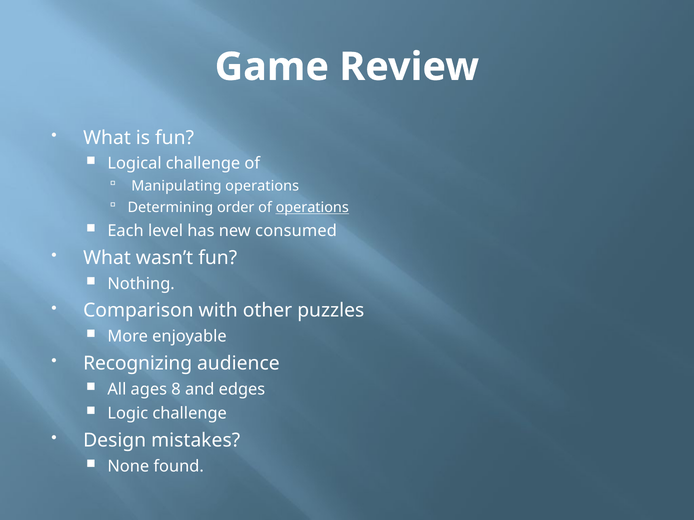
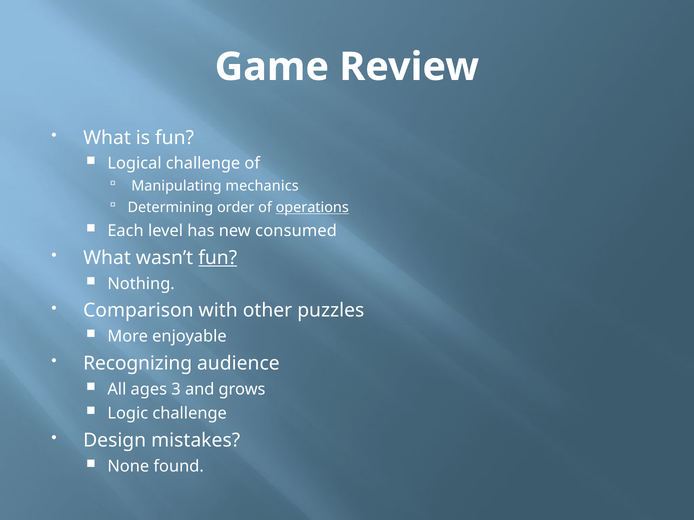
Manipulating operations: operations -> mechanics (262, 186)
fun underline: none -> present (218, 258)
8: 8 -> 3 (176, 390)
edges: edges -> grows (242, 390)
